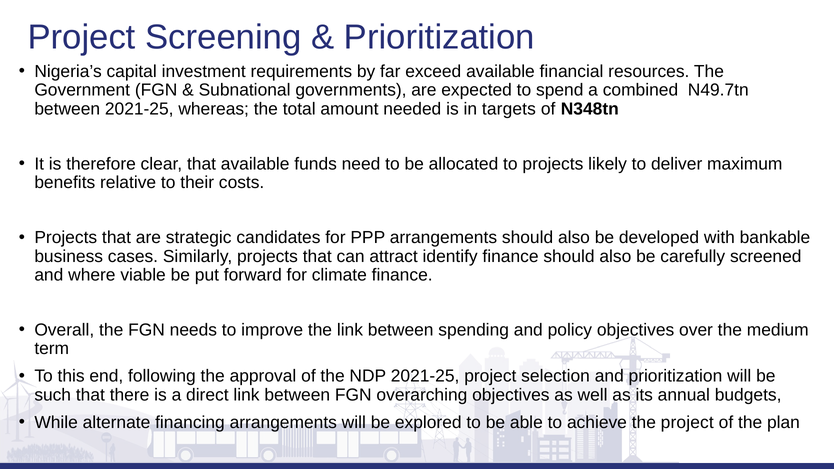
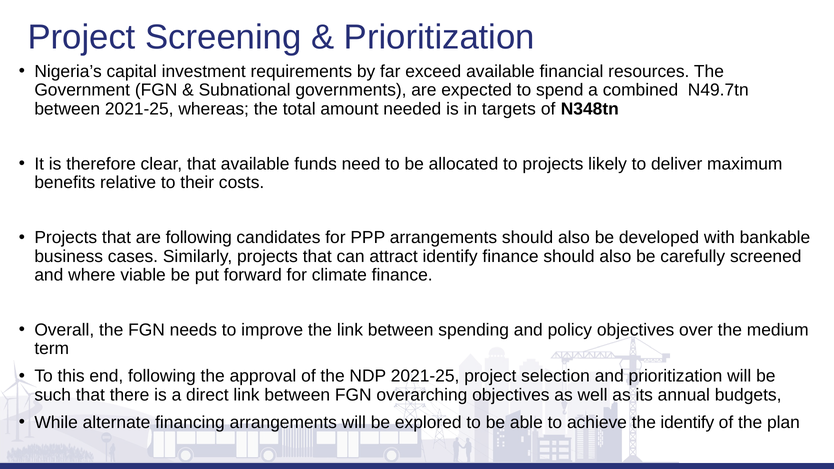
are strategic: strategic -> following (199, 238)
the project: project -> identify (687, 423)
